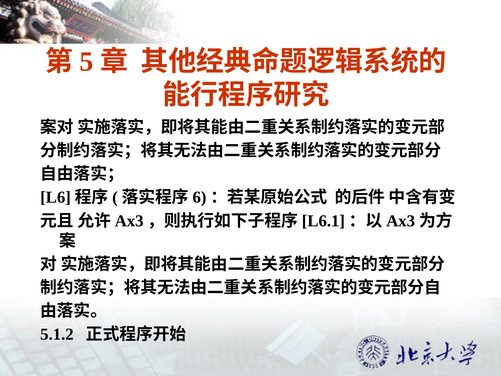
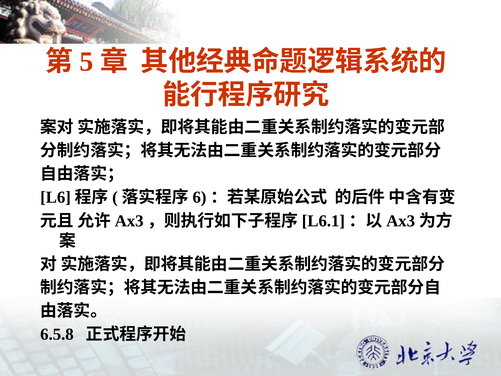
5.1.2: 5.1.2 -> 6.5.8 (57, 334)
